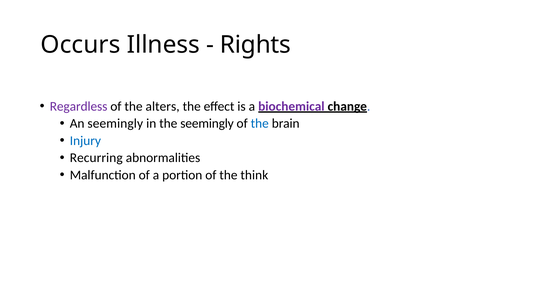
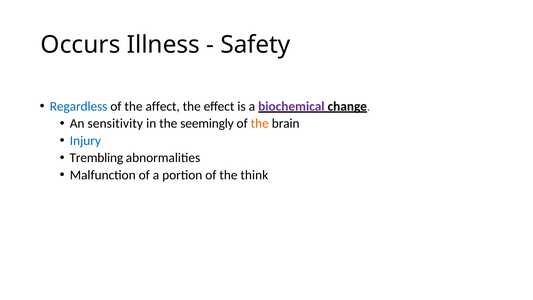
Rights: Rights -> Safety (255, 45)
Regardless colour: purple -> blue (79, 106)
alters: alters -> affect (163, 106)
An seemingly: seemingly -> sensitivity (115, 123)
the colour: blue -> orange (260, 123)
Recurring: Recurring -> Trembling (96, 158)
